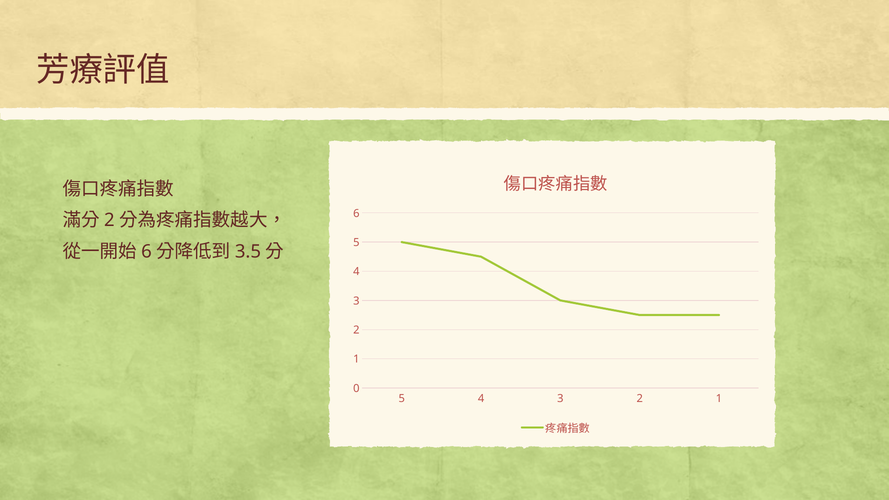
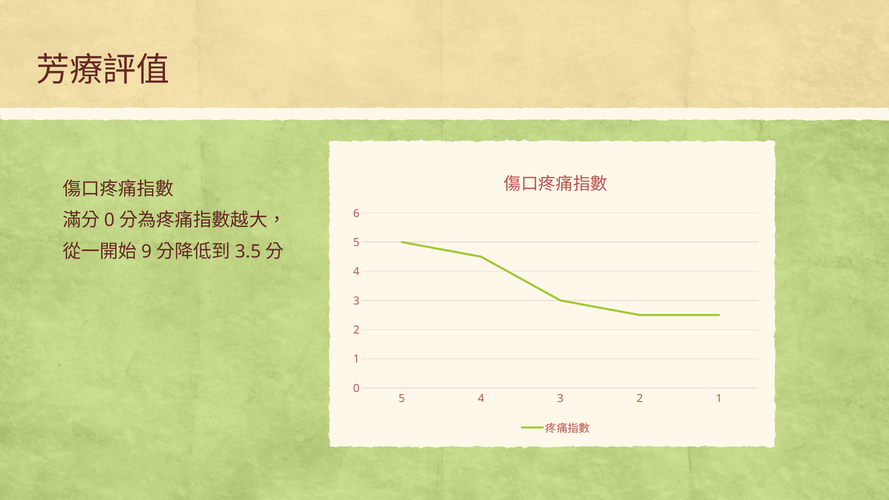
2: 2 -> 0 (109, 220)
6: 6 -> 9 (147, 251)
